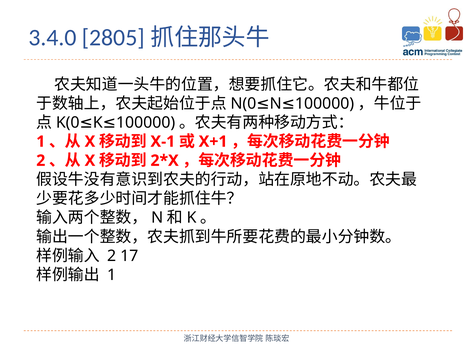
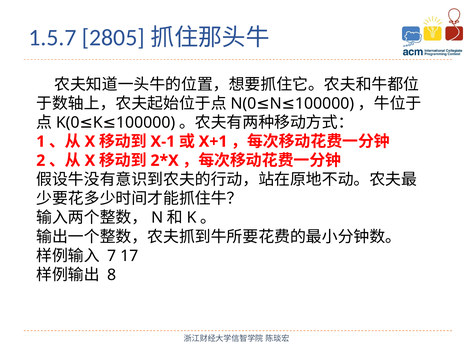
3.4.0: 3.4.0 -> 1.5.7 (53, 38)
2: 2 -> 7 (112, 256)
1: 1 -> 8 (112, 275)
